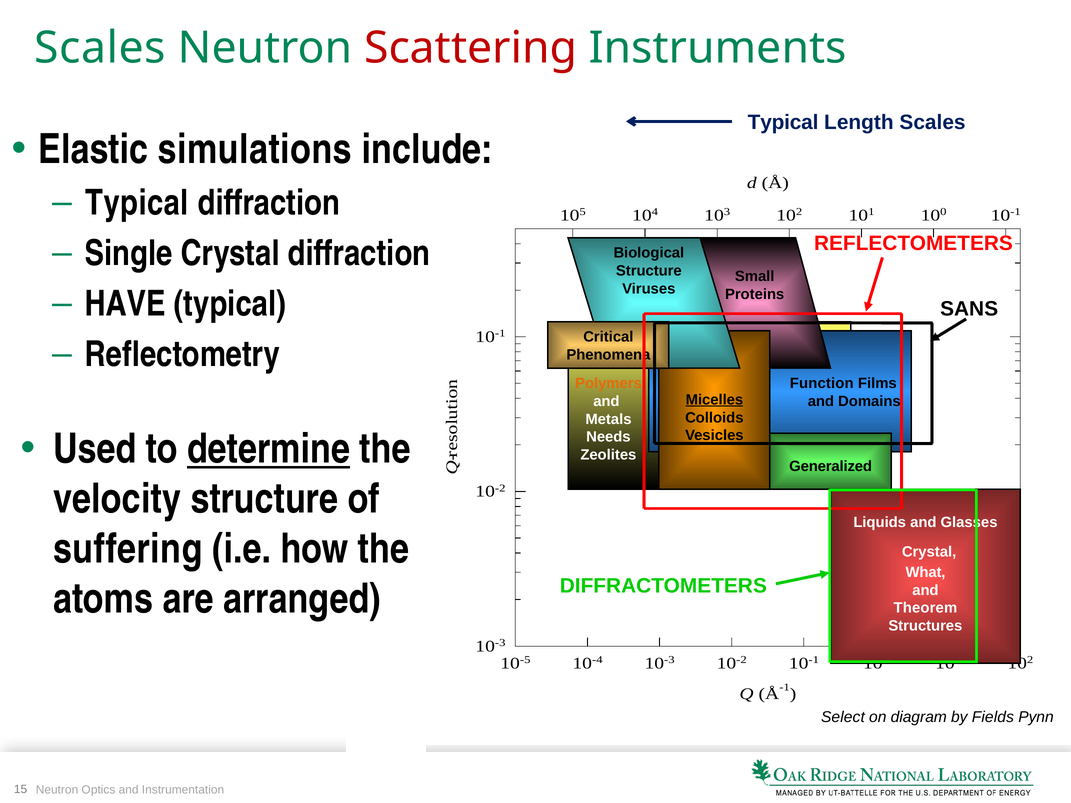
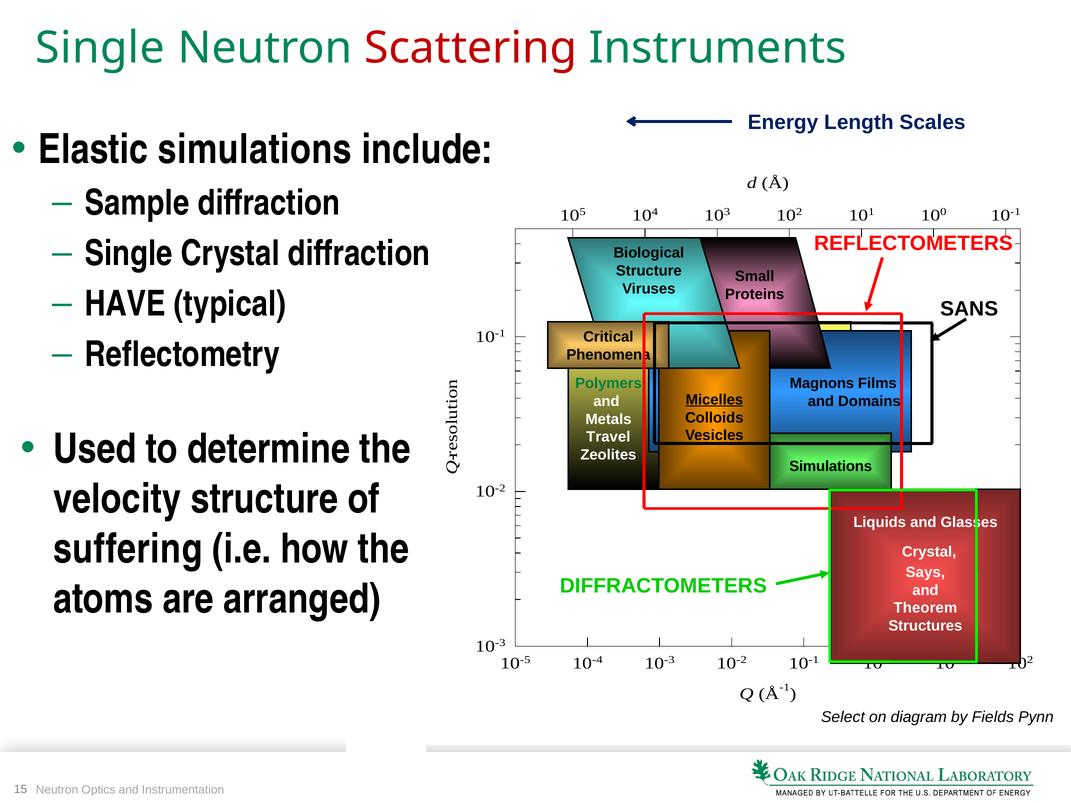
Scales: Scales -> Single (100, 48)
Typical: Typical -> Energy (783, 123)
Typical: Typical -> Sample (137, 203)
Polymers colour: orange -> green (608, 384)
Function: Function -> Magnons (822, 384)
determine underline: present -> none (269, 449)
Needs: Needs -> Travel (608, 437)
Generalized: Generalized -> Simulations (831, 467)
What: What -> Says (925, 572)
